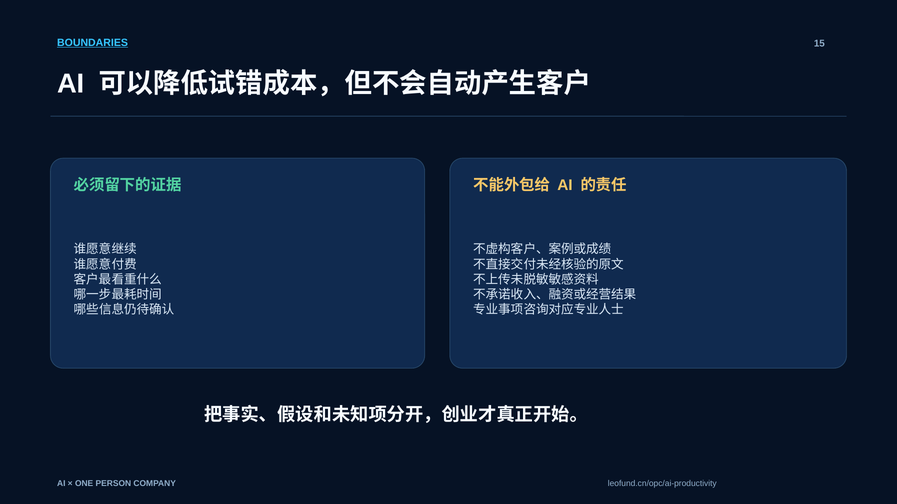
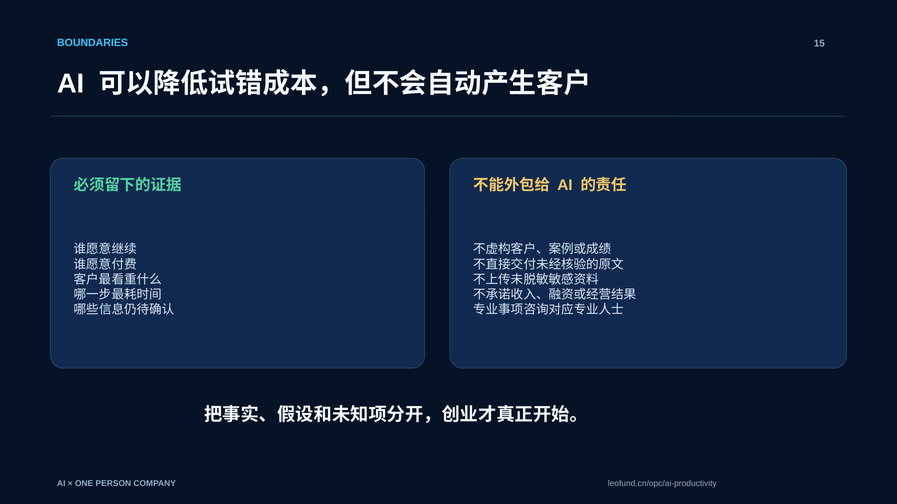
BOUNDARIES underline: present -> none (93, 43)
